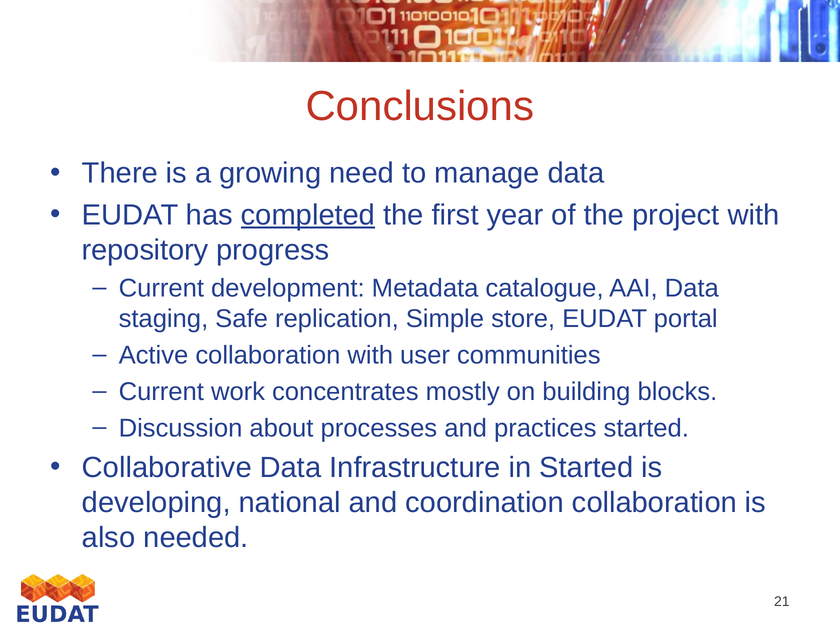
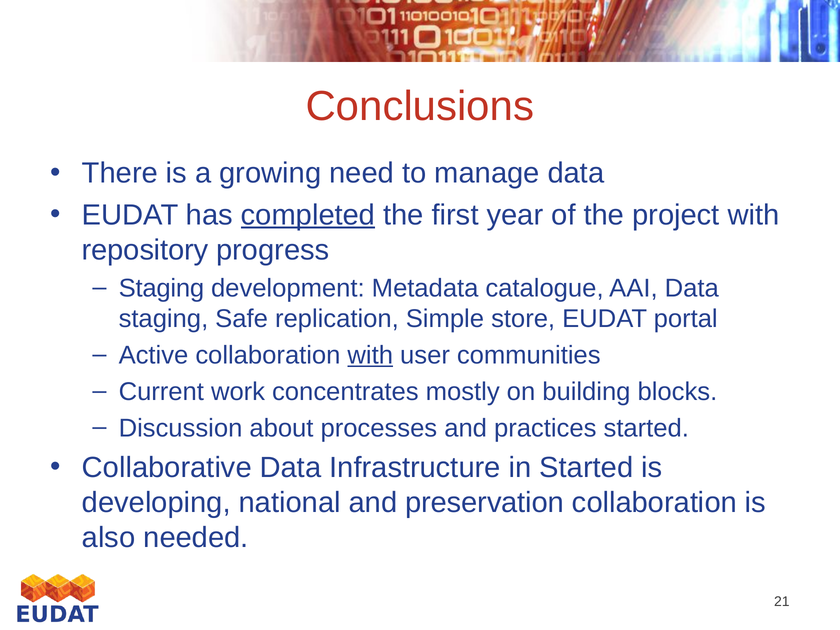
Current: Current -> Staging (161, 288)
with underline: none -> present (370, 355)
coordination: coordination -> preservation (485, 503)
